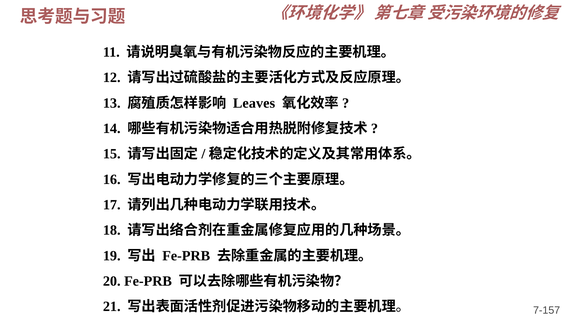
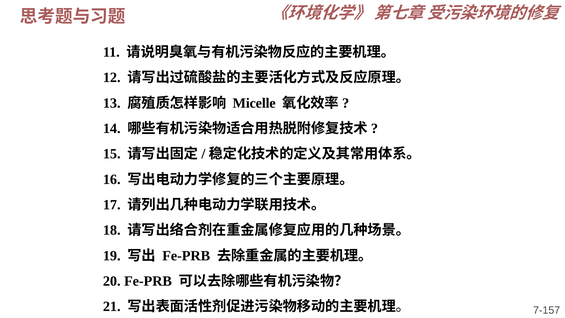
Leaves: Leaves -> Micelle (254, 103)
